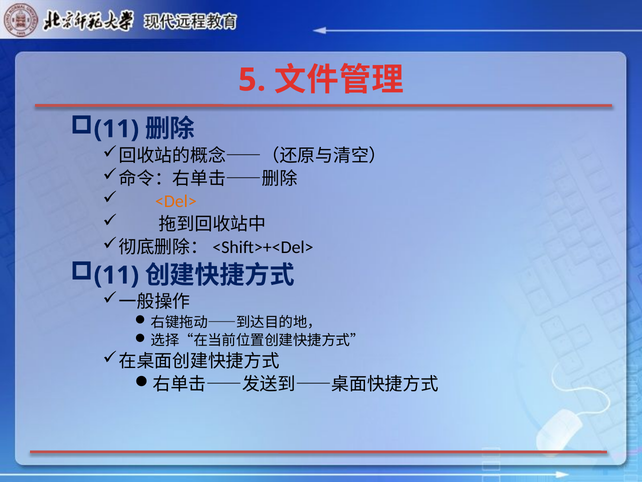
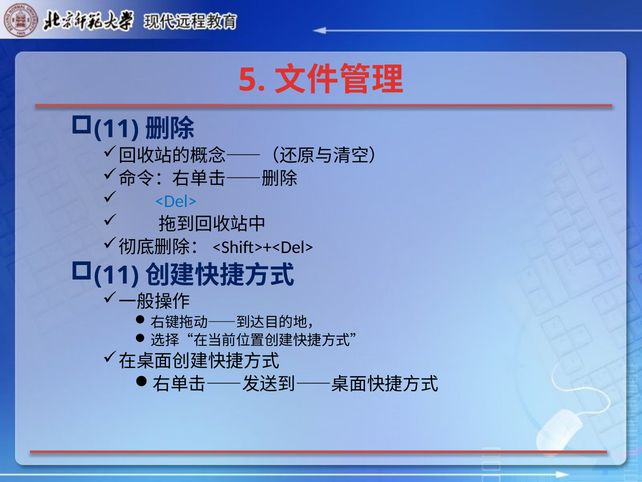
<Del> colour: orange -> blue (176, 201)
